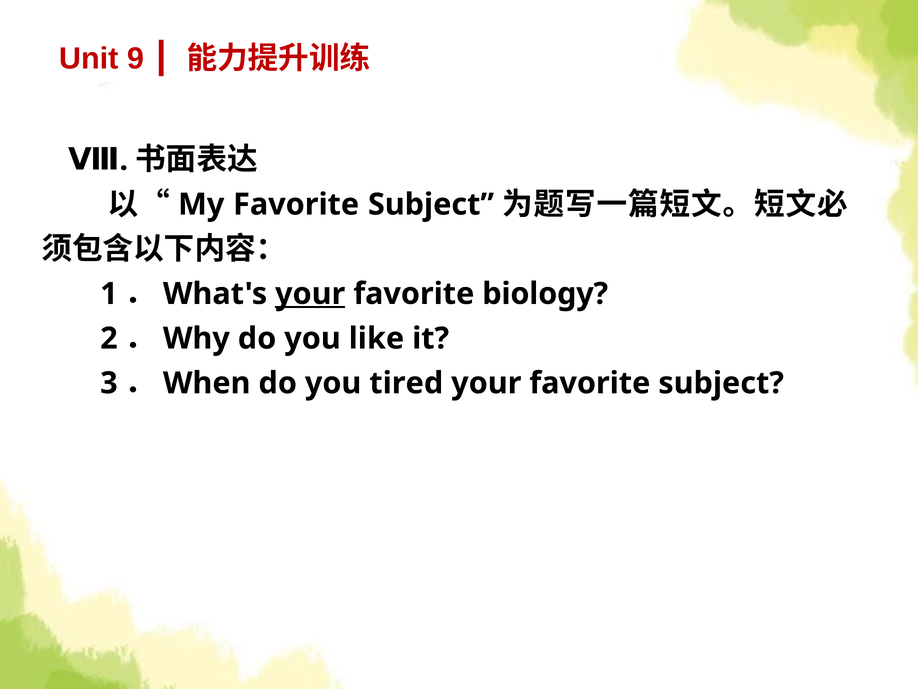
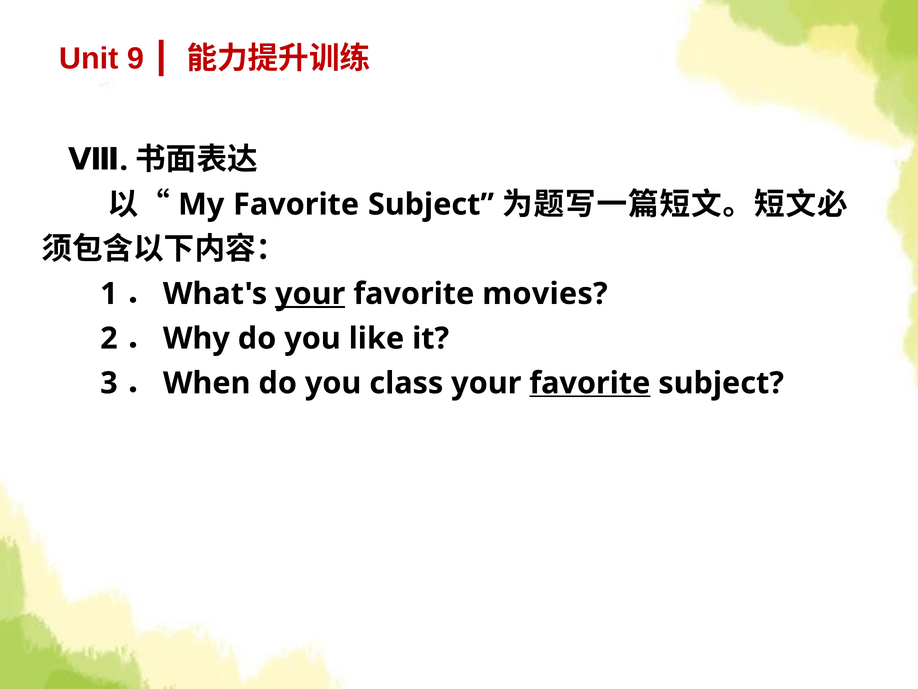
biology: biology -> movies (545, 294)
tired: tired -> class (406, 383)
favorite underline: none -> present (590, 383)
